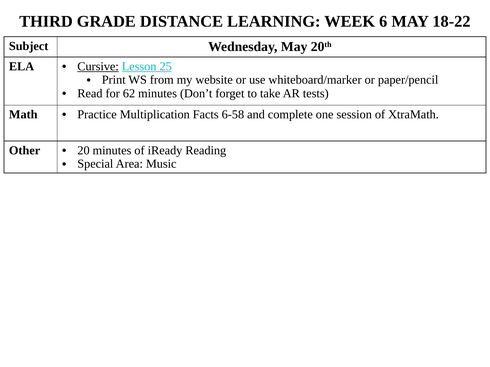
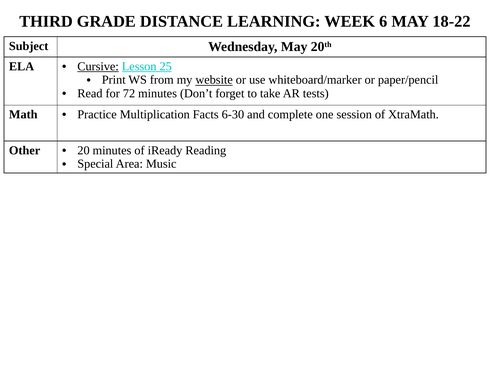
website underline: none -> present (214, 80)
62: 62 -> 72 (129, 94)
6-58: 6-58 -> 6-30 (233, 115)
